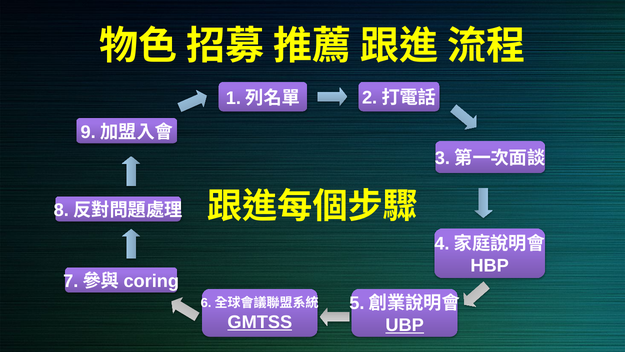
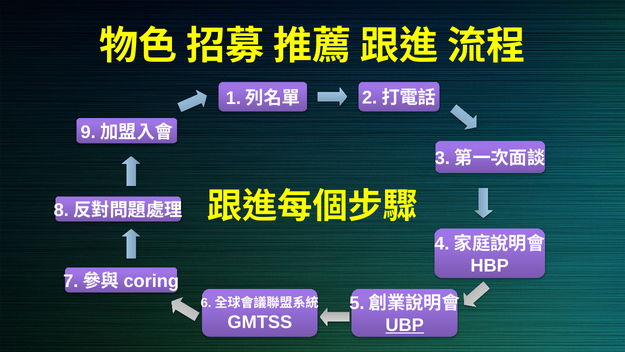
GMTSS underline: present -> none (260, 322)
